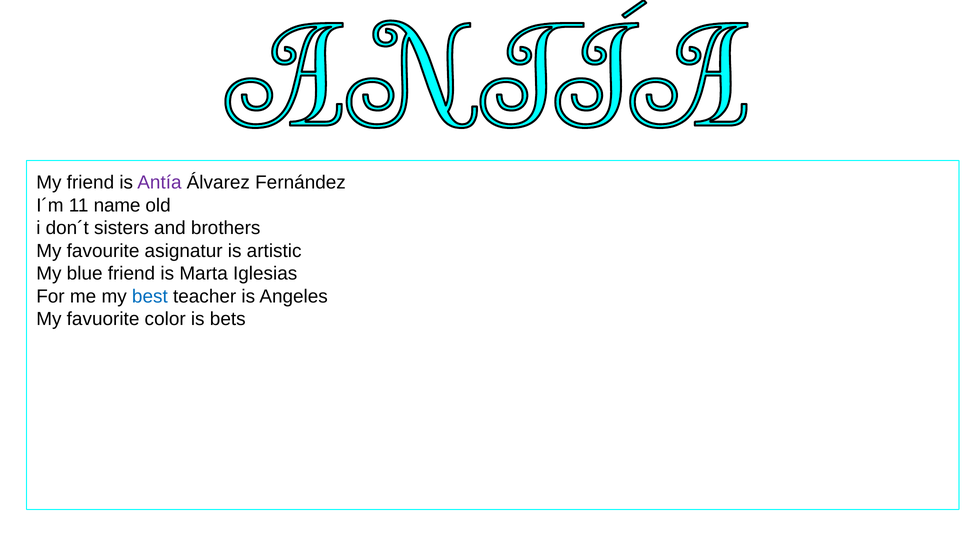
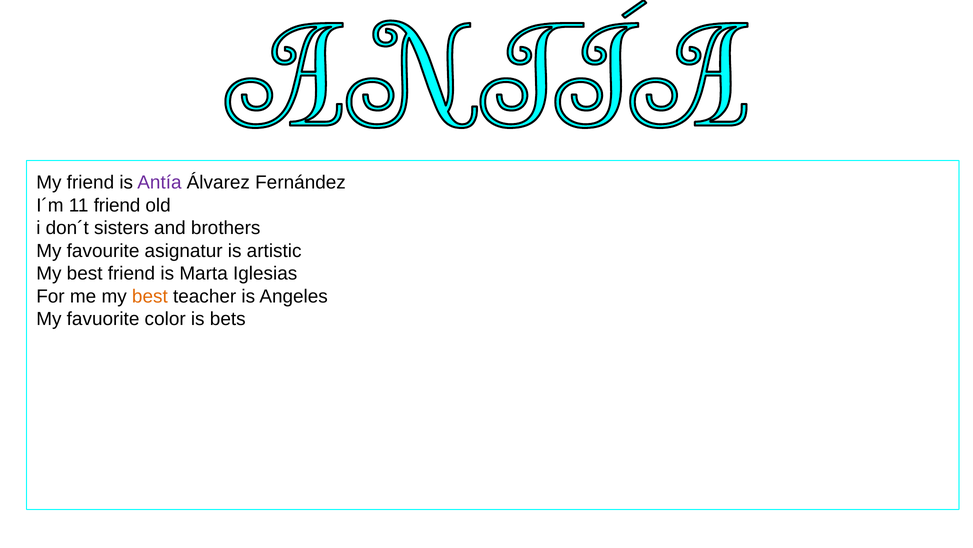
11 name: name -> friend (117, 205)
blue: blue -> best (85, 273)
best colour: blue -> orange (150, 296)
